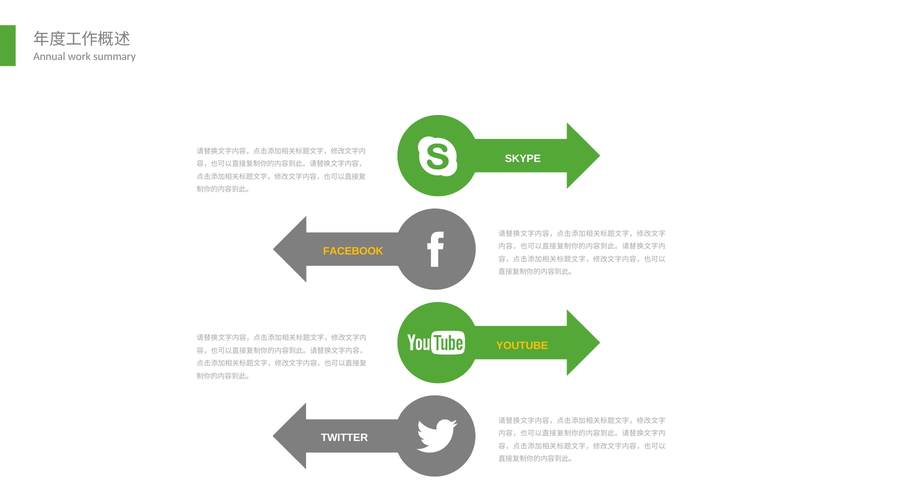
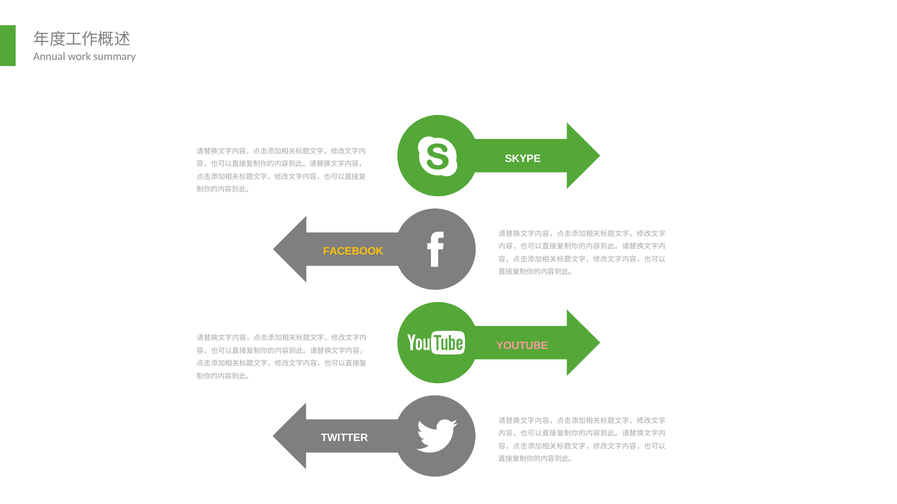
YOUTUBE colour: yellow -> pink (522, 346)
